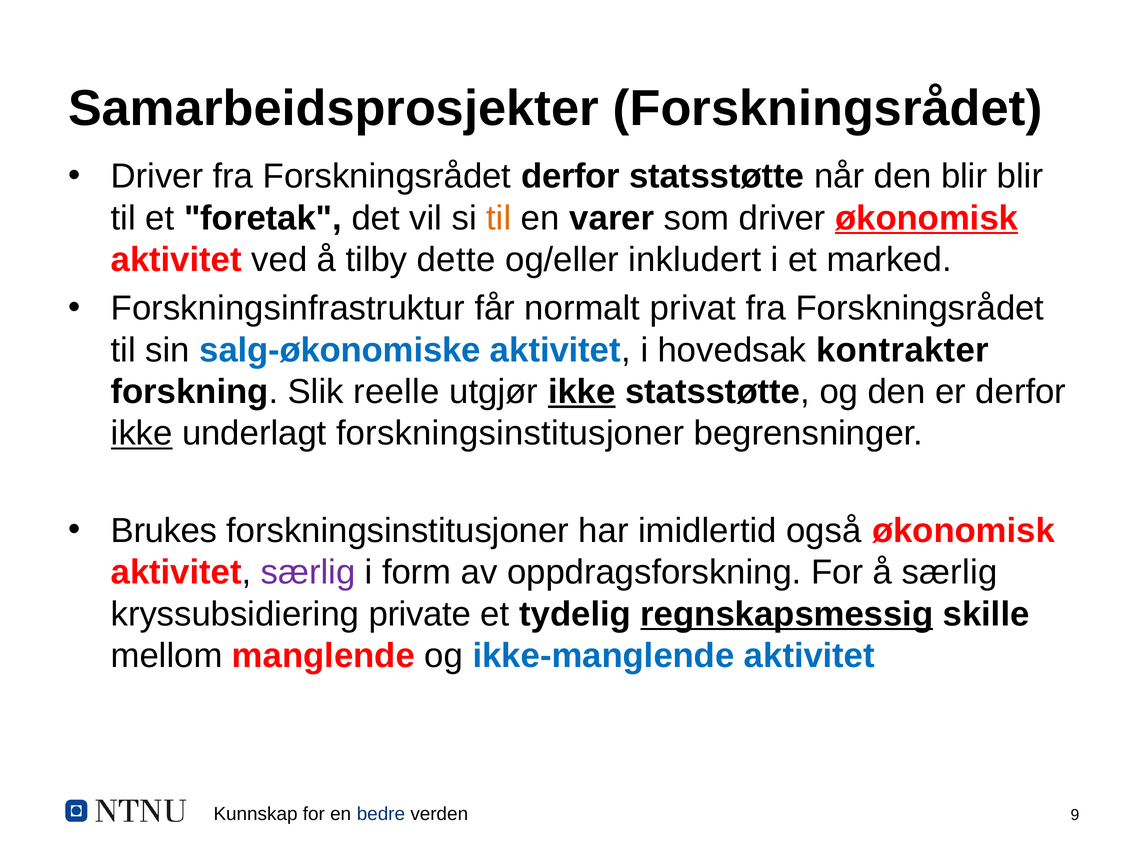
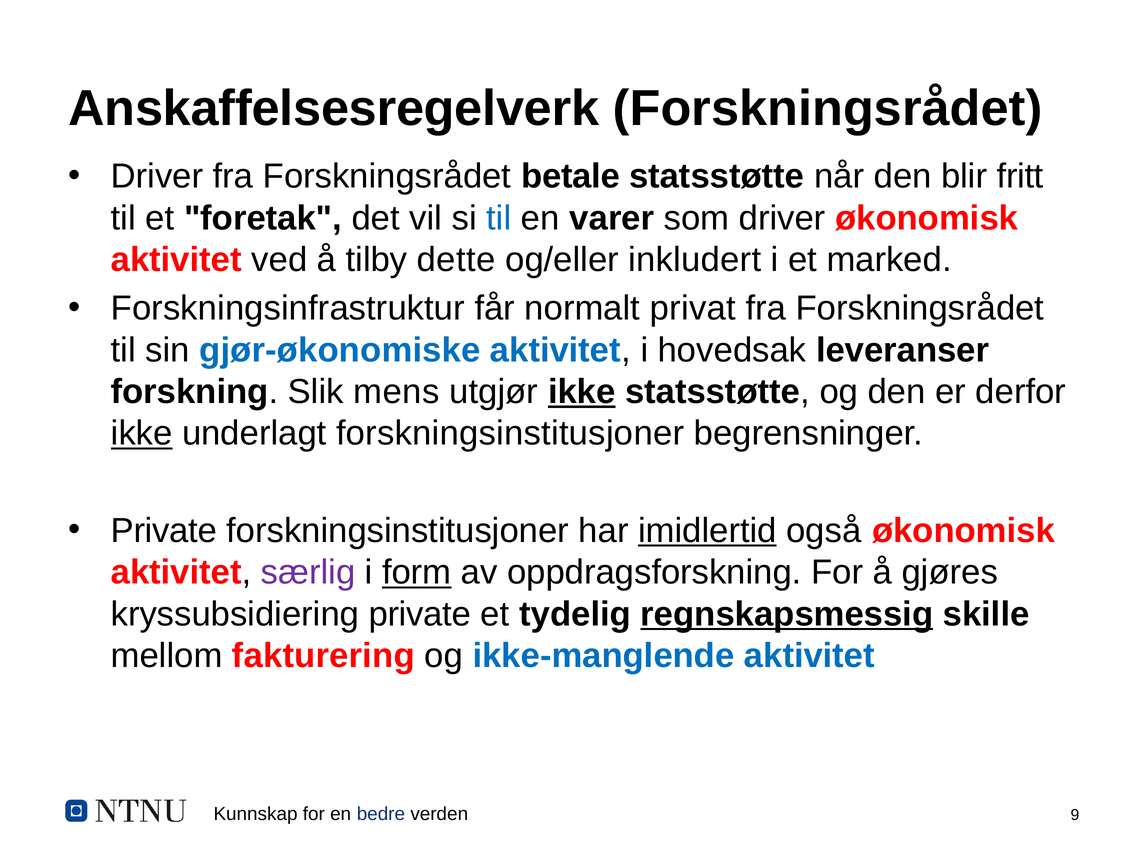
Samarbeidsprosjekter: Samarbeidsprosjekter -> Anskaffelsesregelverk (334, 109)
Forskningsrådet derfor: derfor -> betale (571, 176)
blir blir: blir -> fritt (1020, 176)
til colour: orange -> blue (499, 218)
økonomisk underline: present -> none (927, 218)
salg-økonomiske: salg-økonomiske -> gjør-økonomiske (340, 350)
kontrakter: kontrakter -> leveranser (903, 350)
reelle: reelle -> mens (396, 392)
Brukes: Brukes -> Private (164, 531)
imidlertid underline: none -> present (707, 531)
form underline: none -> present (417, 572)
å særlig: særlig -> gjøres (950, 572)
manglende: manglende -> fakturering (323, 656)
